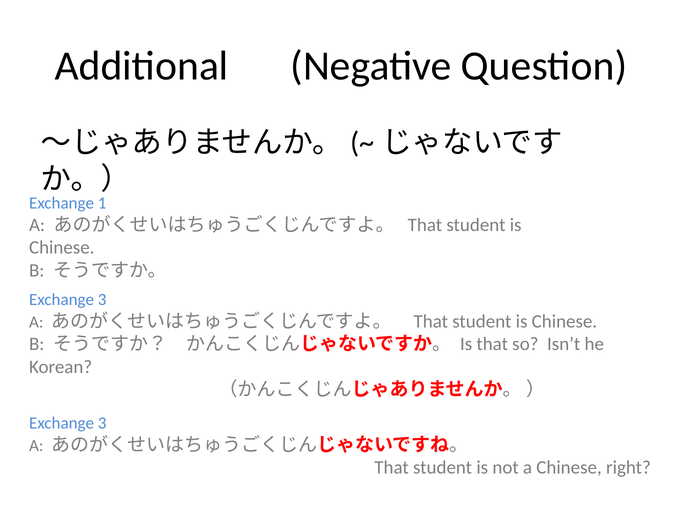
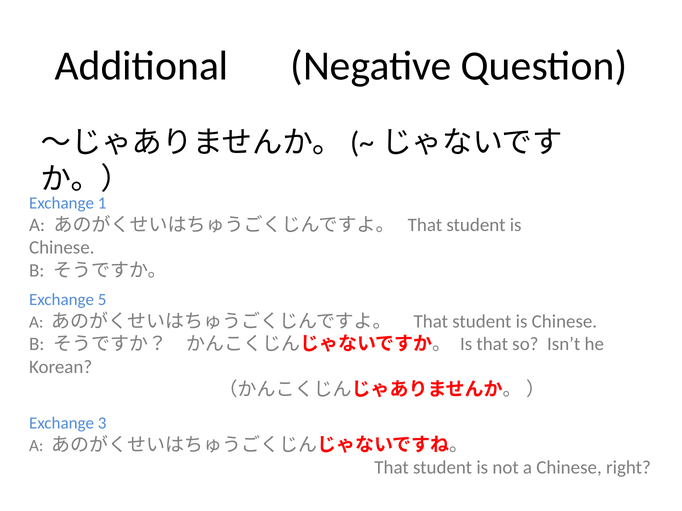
3: 3 -> 5 (102, 300)
